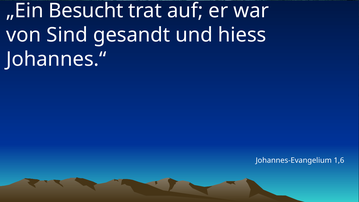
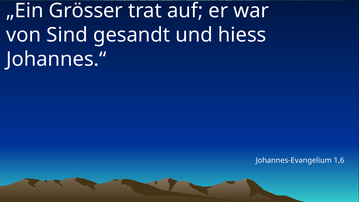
Besucht: Besucht -> Grösser (86, 11)
